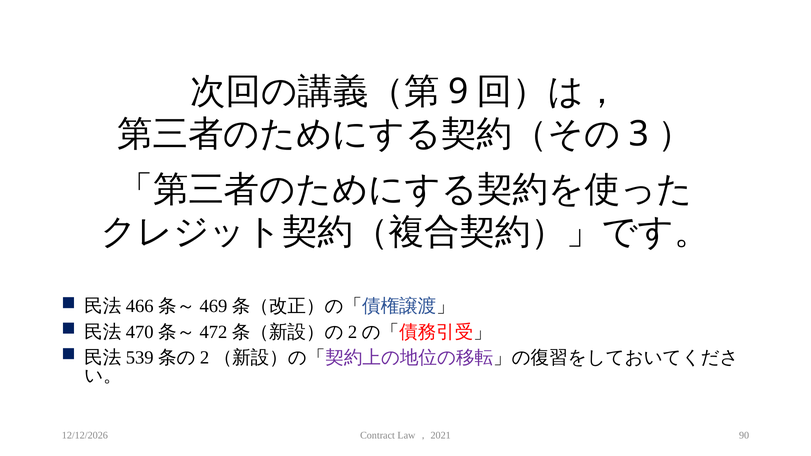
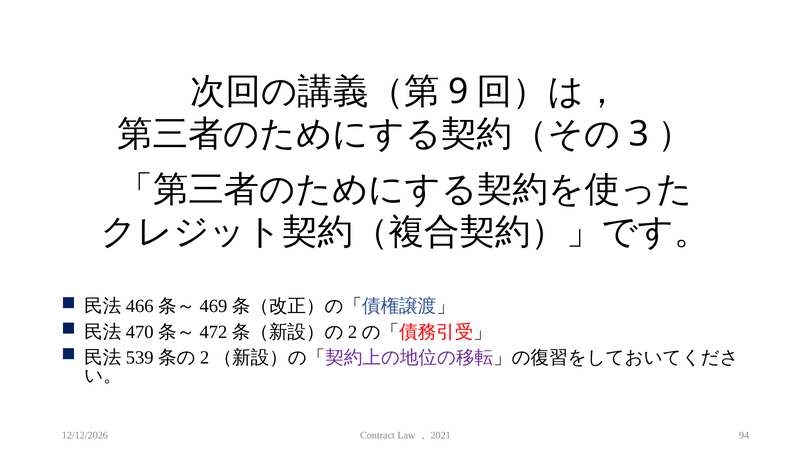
90: 90 -> 94 (744, 436)
